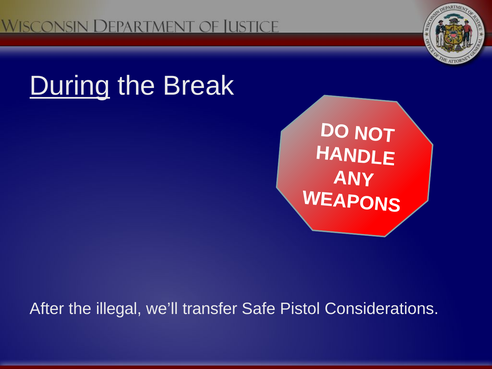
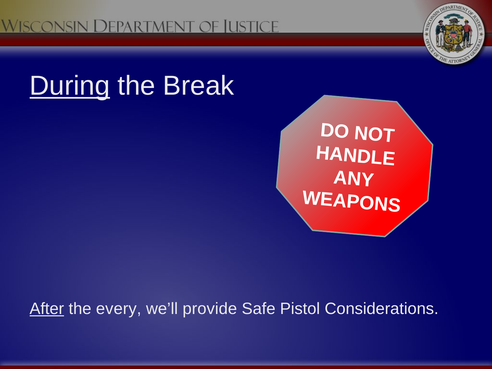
After underline: none -> present (47, 309)
illegal: illegal -> every (119, 309)
transfer: transfer -> provide (210, 309)
